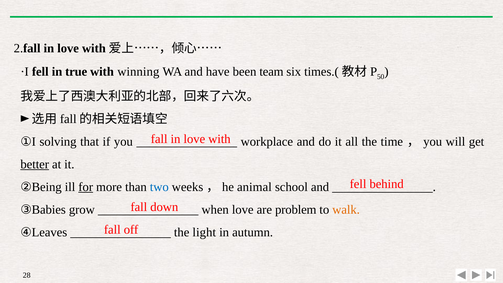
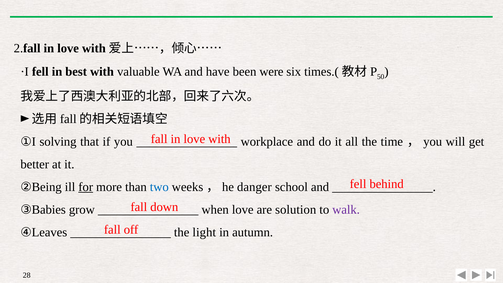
true: true -> best (76, 72)
winning: winning -> valuable (138, 72)
team: team -> were (271, 72)
better underline: present -> none (35, 164)
animal: animal -> danger (254, 187)
problem: problem -> solution (296, 210)
walk colour: orange -> purple (346, 210)
